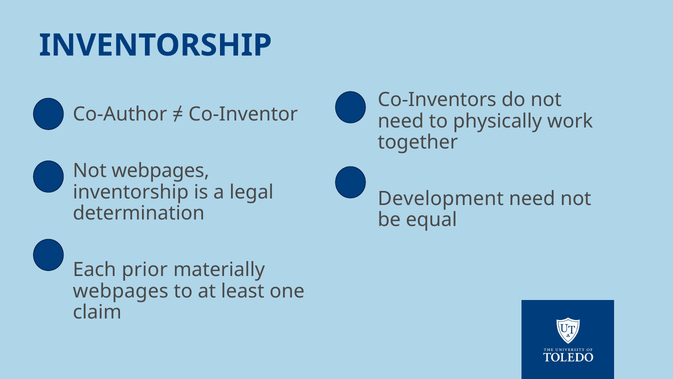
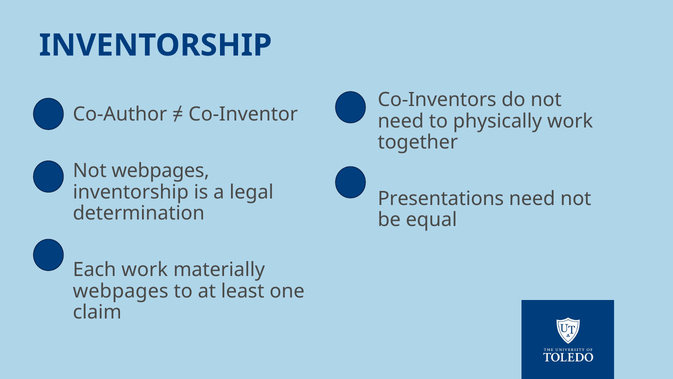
Development: Development -> Presentations (441, 199)
Each prior: prior -> work (145, 270)
